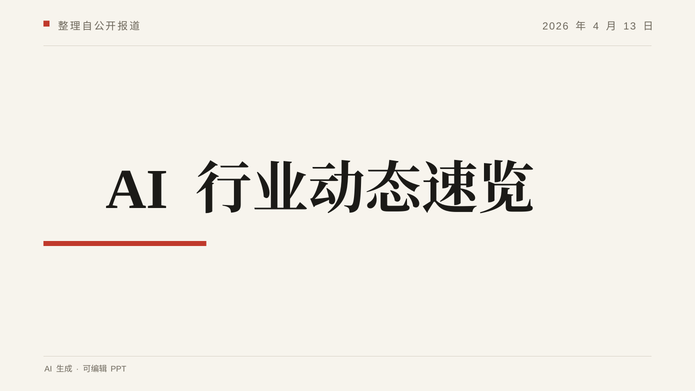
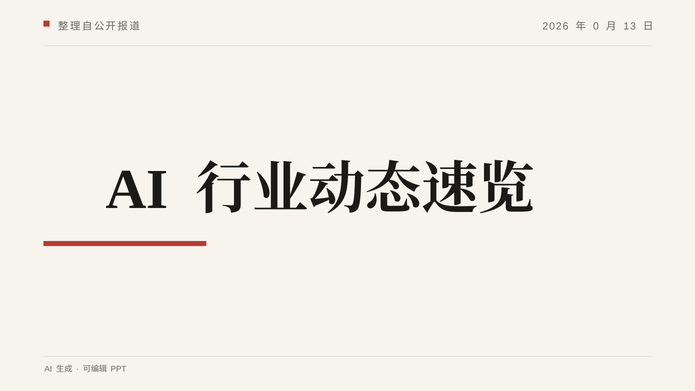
4: 4 -> 0 (596, 26)
